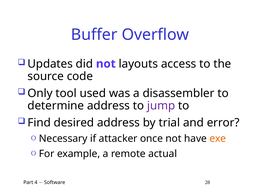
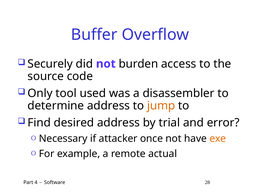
Updates: Updates -> Securely (50, 64)
layouts: layouts -> burden (138, 64)
jump colour: purple -> orange (161, 106)
